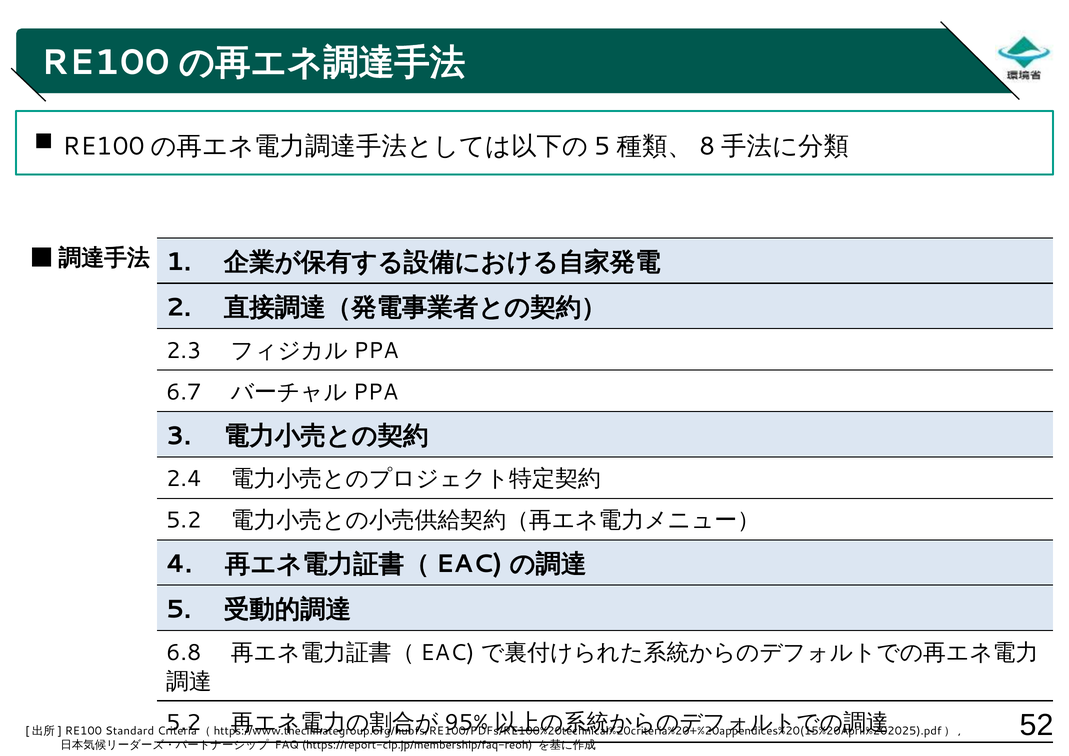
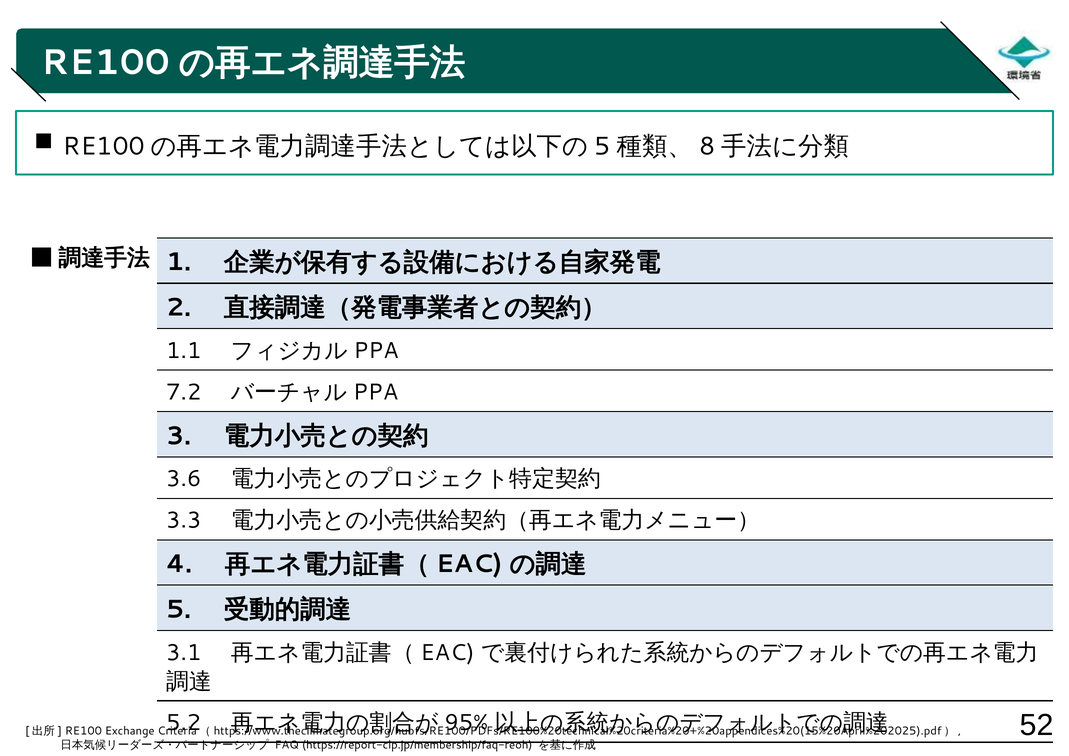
2.3: 2.3 -> 1.1 (184, 351)
6.7: 6.7 -> 7.2 (184, 392)
2.4: 2.4 -> 3.6 (184, 479)
5.2: 5.2 -> 3.3 (184, 520)
6.8: 6.8 -> 3.1 (184, 652)
Standard: Standard -> Exchange (130, 731)
